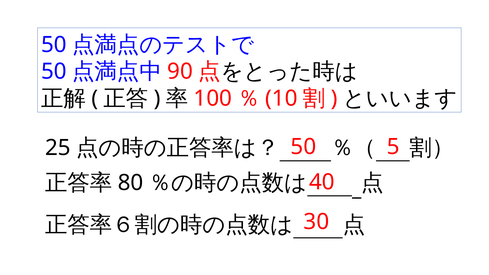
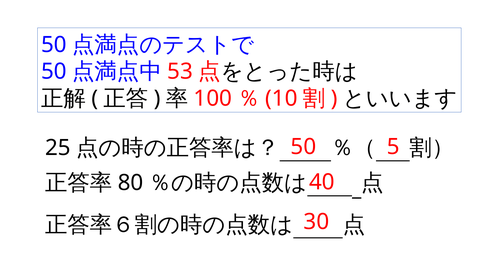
90: 90 -> 53 (180, 72)
